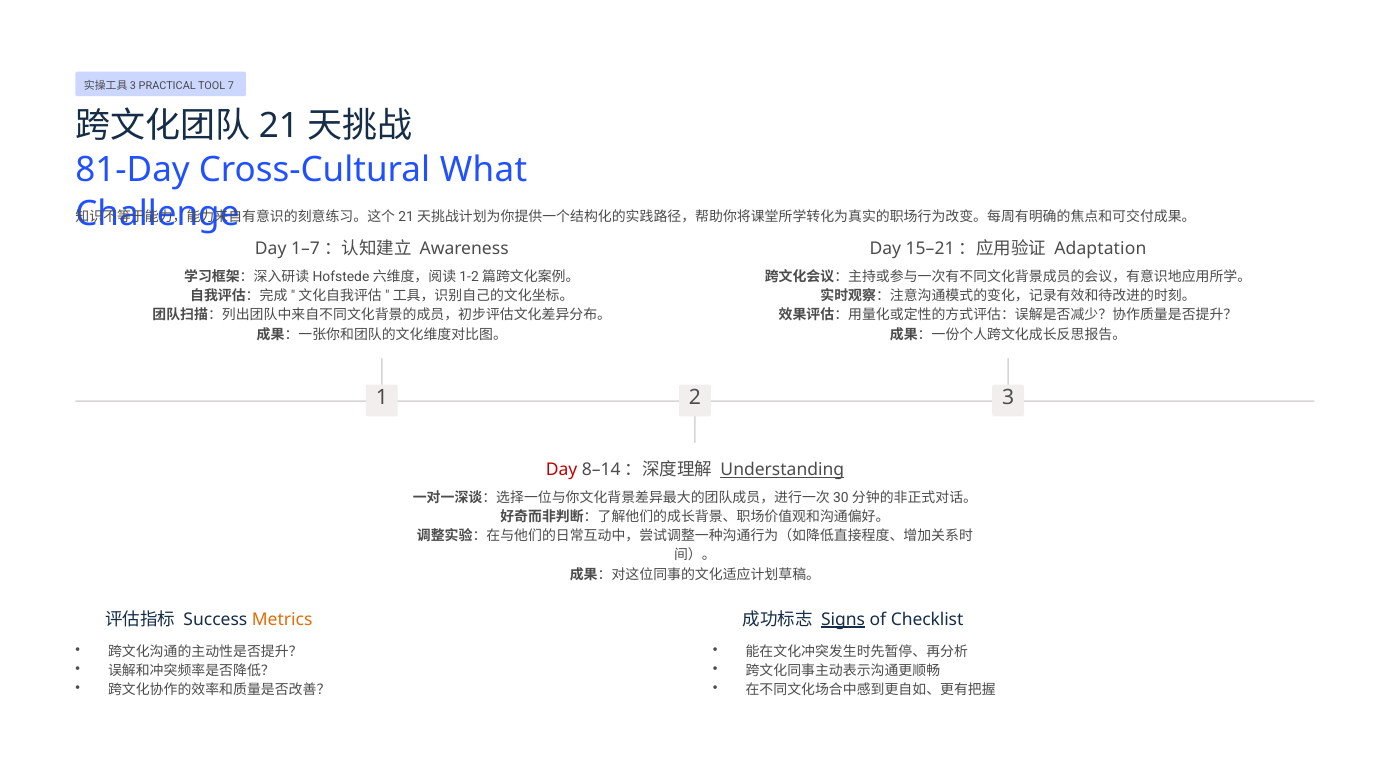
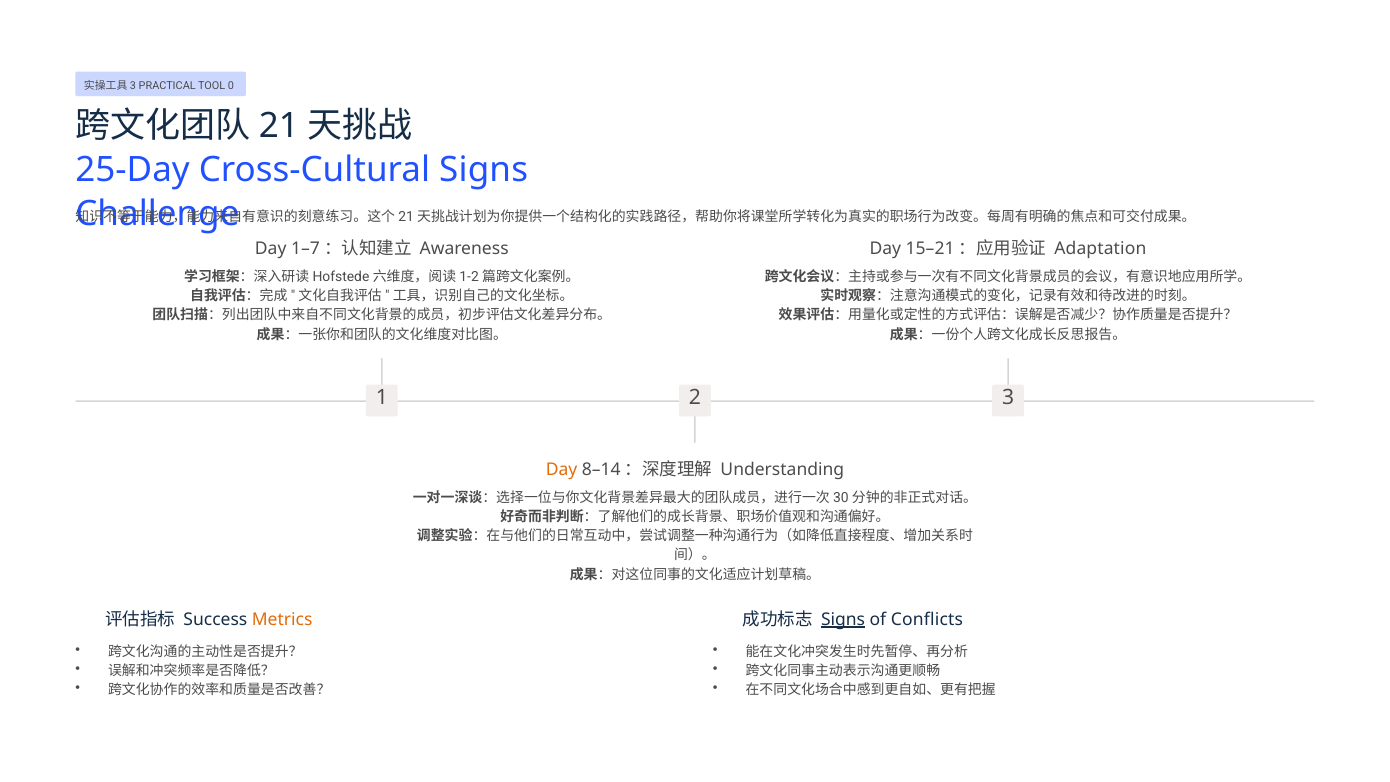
7: 7 -> 0 (231, 86)
81-Day: 81-Day -> 25-Day (133, 170)
Cross-Cultural What: What -> Signs (484, 170)
Day colour: red -> orange (562, 469)
Understanding underline: present -> none (782, 469)
Checklist: Checklist -> Conflicts (927, 619)
